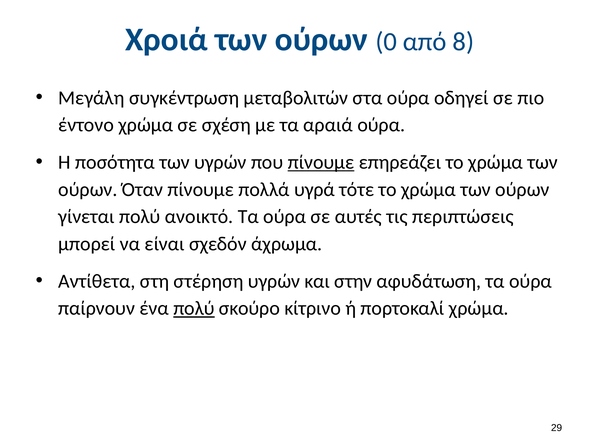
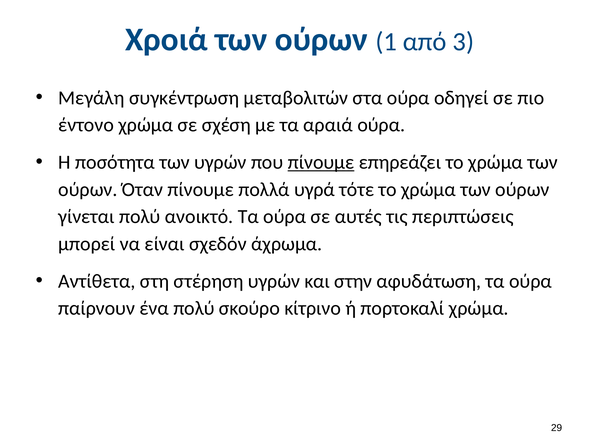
0: 0 -> 1 (386, 42)
8: 8 -> 3 (463, 42)
πολύ underline: present -> none (194, 309)
